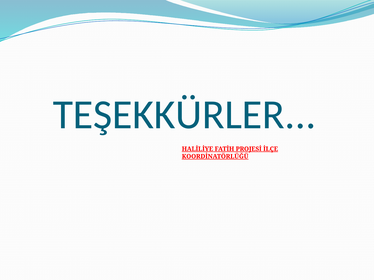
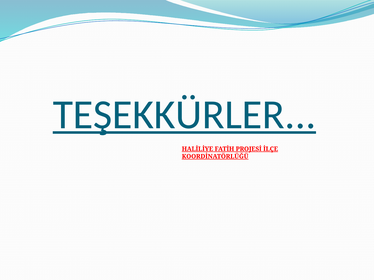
TEŞEKKÜRLER underline: none -> present (184, 115)
